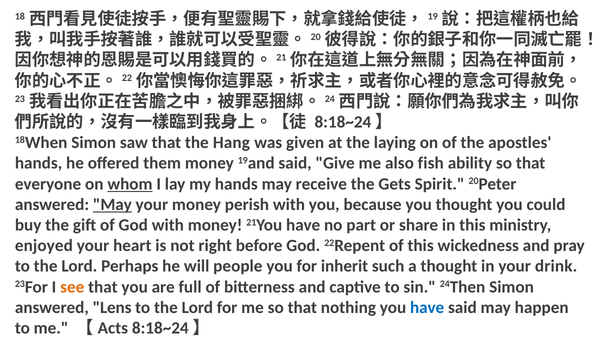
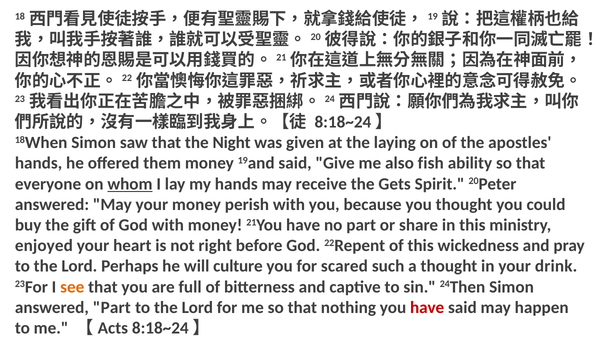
Hang: Hang -> Night (232, 143)
May underline: present -> none (112, 205)
people: people -> culture (238, 266)
inherit: inherit -> scared (344, 266)
answered Lens: Lens -> Part (112, 308)
have colour: blue -> red (427, 308)
